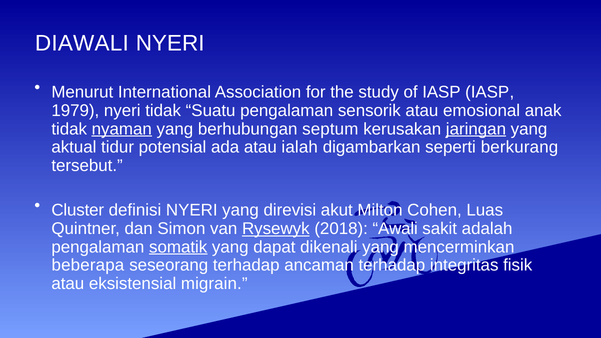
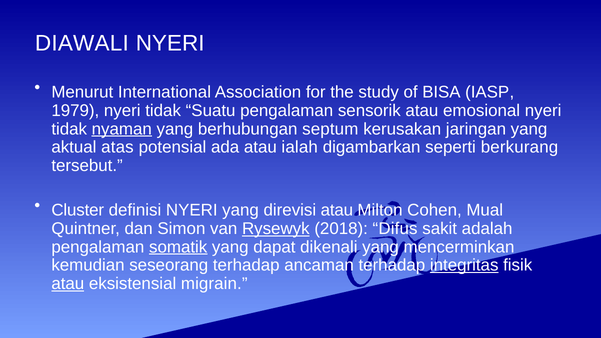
of IASP: IASP -> BISA (441, 92)
emosional anak: anak -> nyeri (543, 111)
jaringan underline: present -> none (476, 129)
tidur: tidur -> atas (117, 147)
direvisi akut: akut -> atau (337, 210)
Luas: Luas -> Mual (485, 210)
Awali: Awali -> Difus (395, 229)
beberapa: beberapa -> kemudian (88, 265)
integritas underline: none -> present (464, 265)
atau underline: none -> present (68, 284)
